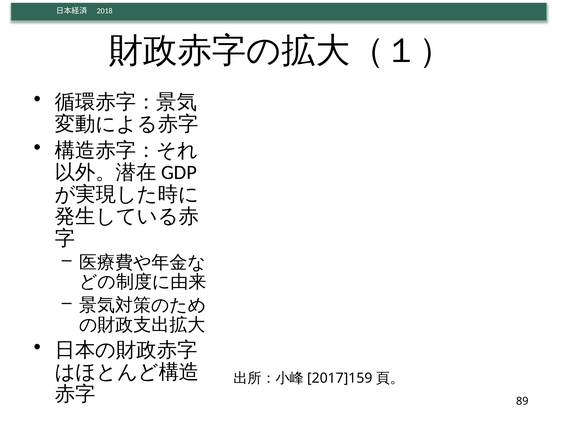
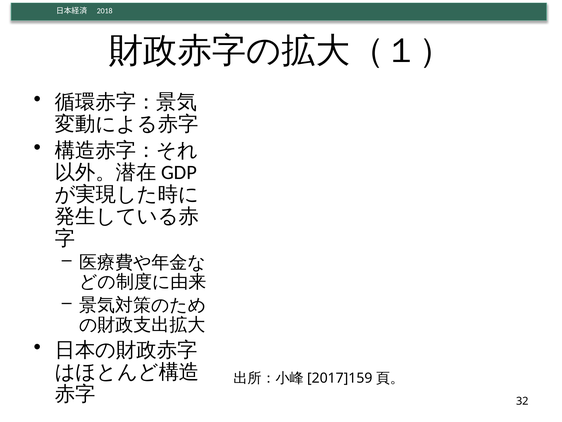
89: 89 -> 32 (522, 401)
